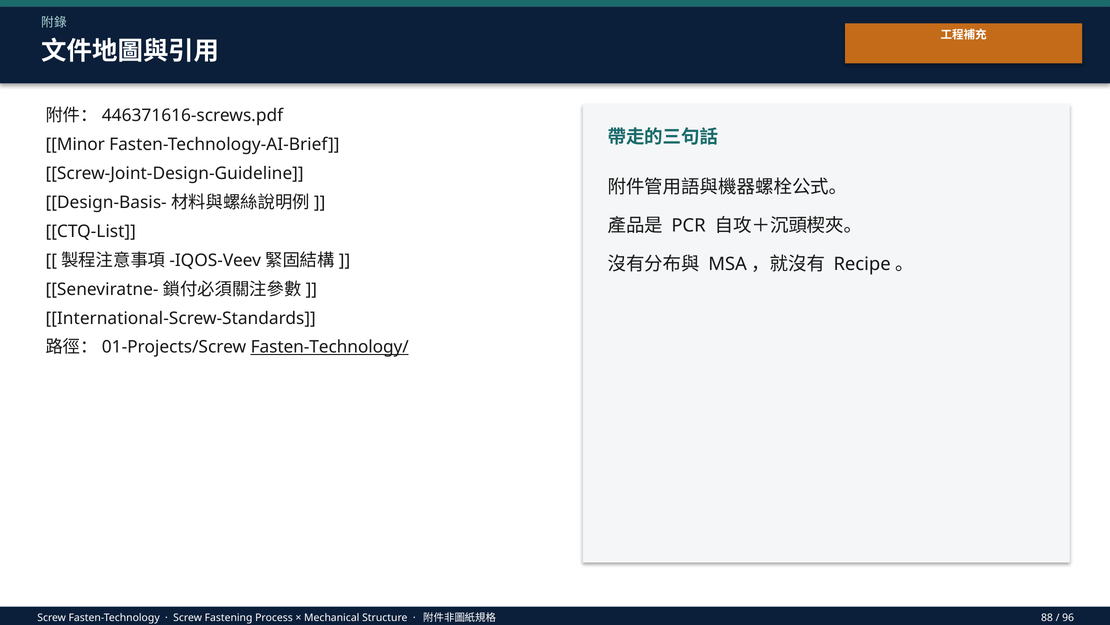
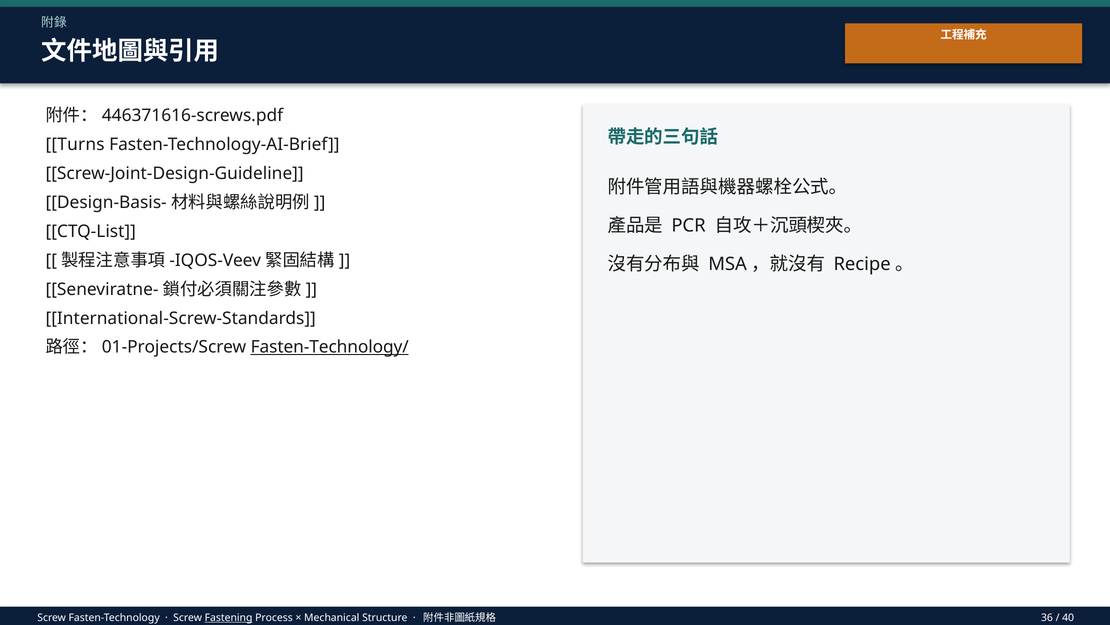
Minor: Minor -> Turns (75, 145)
Fastening underline: none -> present (229, 617)
88: 88 -> 36 (1047, 617)
96: 96 -> 40 (1068, 617)
